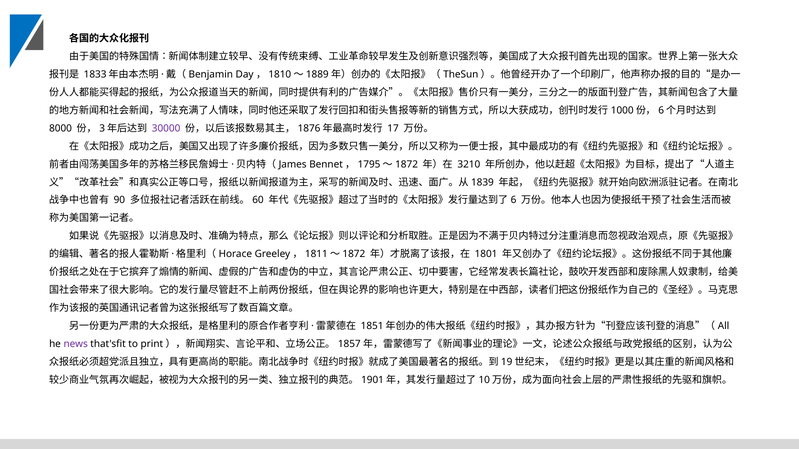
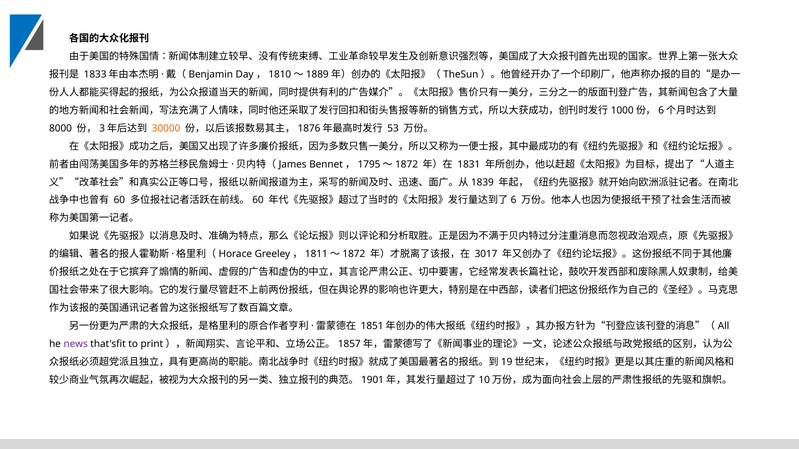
30000 colour: purple -> orange (166, 128)
17: 17 -> 53 (393, 128)
3210: 3210 -> 1831 (469, 164)
90: 90 -> 60 (119, 200)
1801: 1801 -> 3017 (486, 254)
